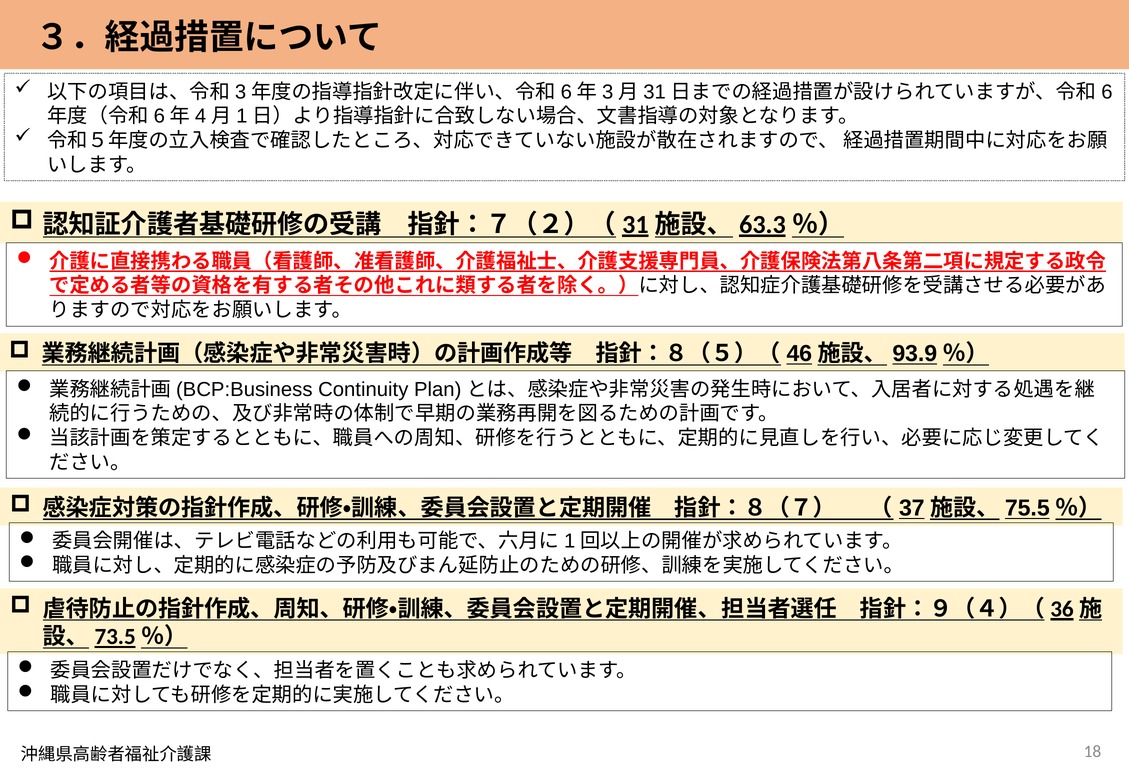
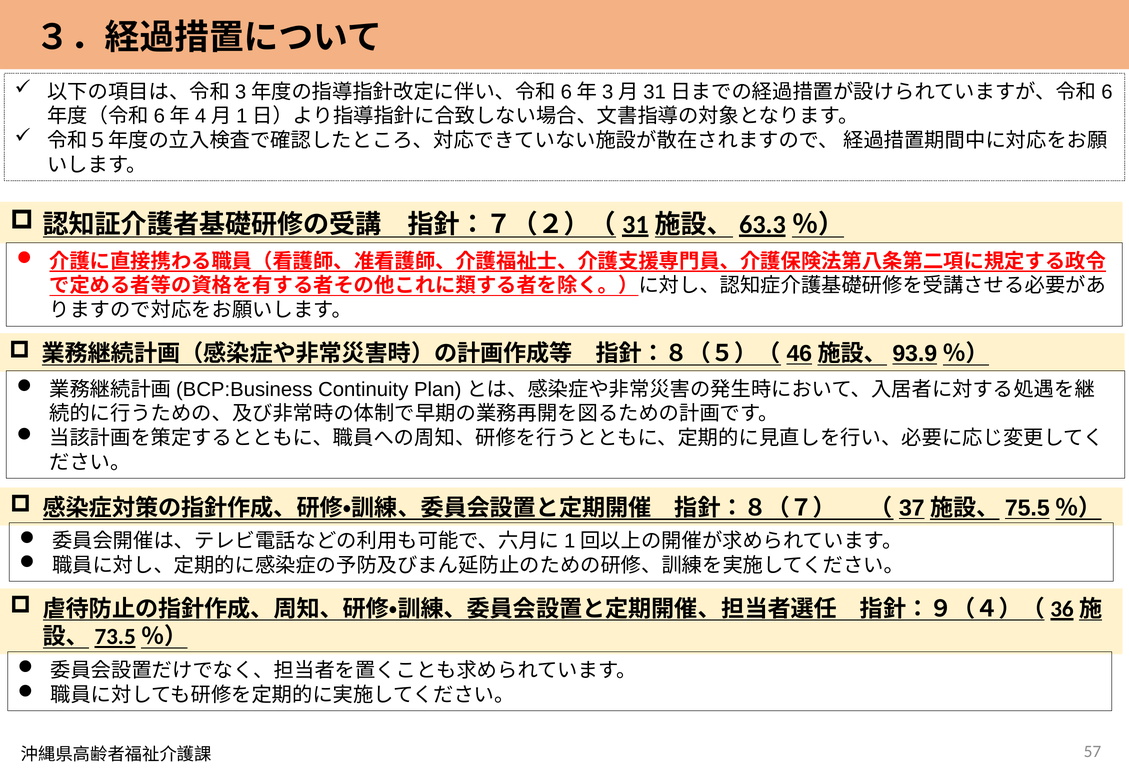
18: 18 -> 57 (1092, 752)
